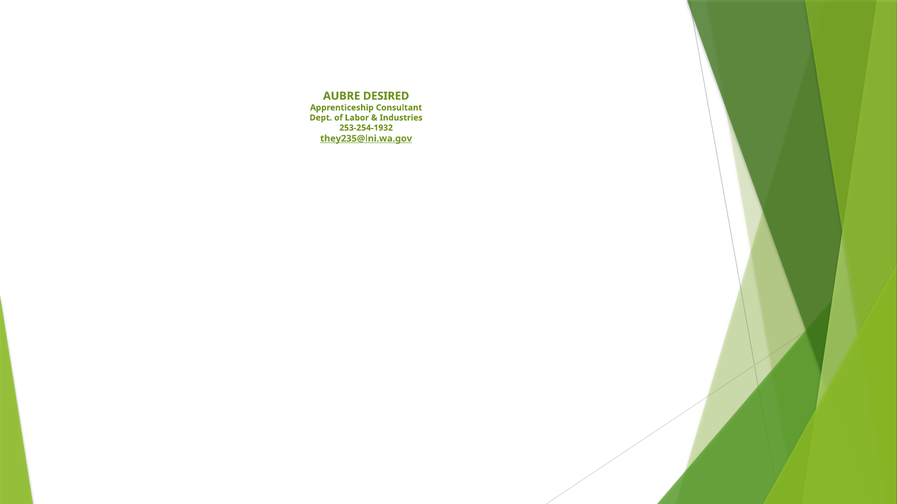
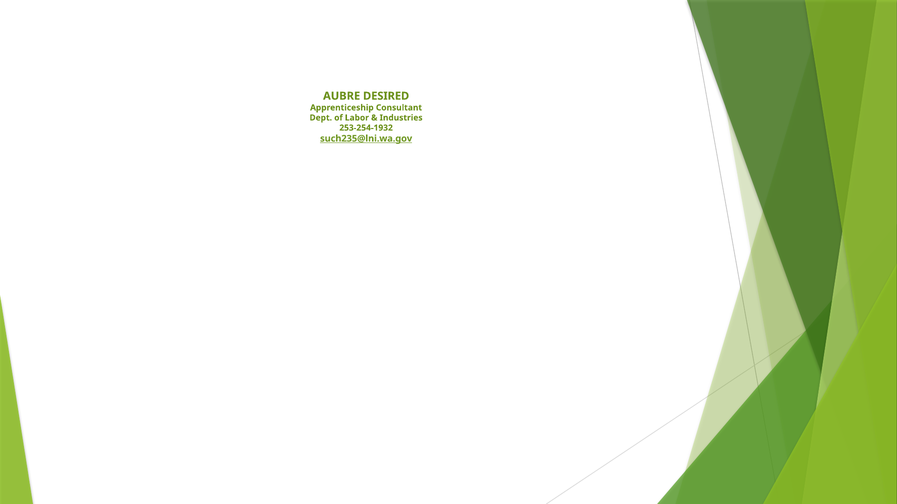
they235@lni.wa.gov: they235@lni.wa.gov -> such235@lni.wa.gov (366, 139)
